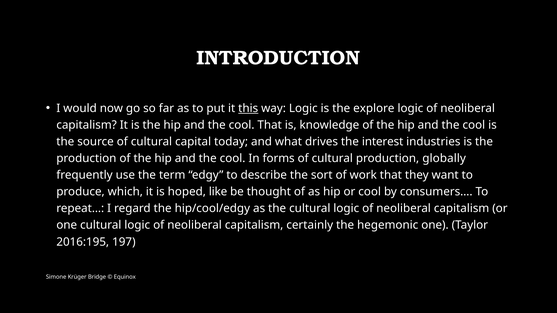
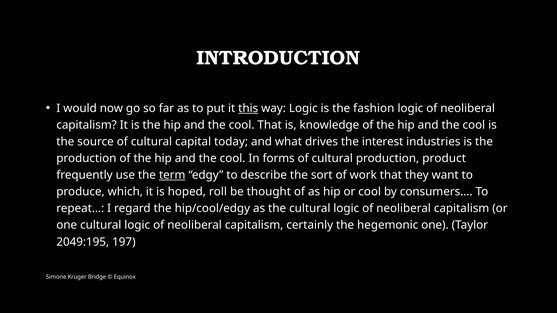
explore: explore -> fashion (374, 108)
globally: globally -> product (444, 159)
term underline: none -> present (172, 175)
like: like -> roll (218, 192)
2016:195: 2016:195 -> 2049:195 (83, 242)
